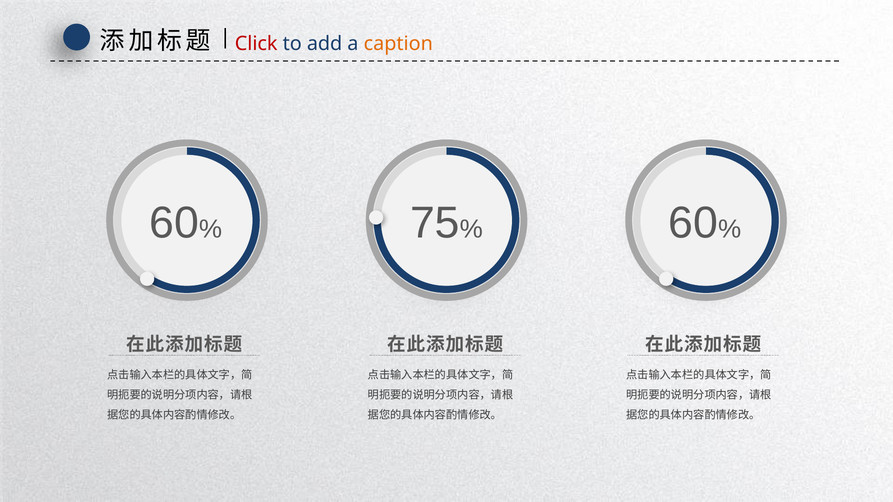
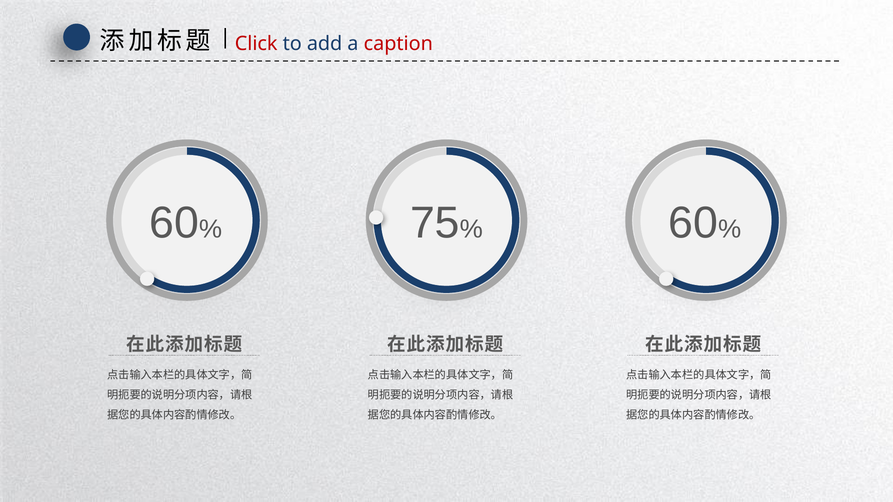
caption colour: orange -> red (398, 44)
